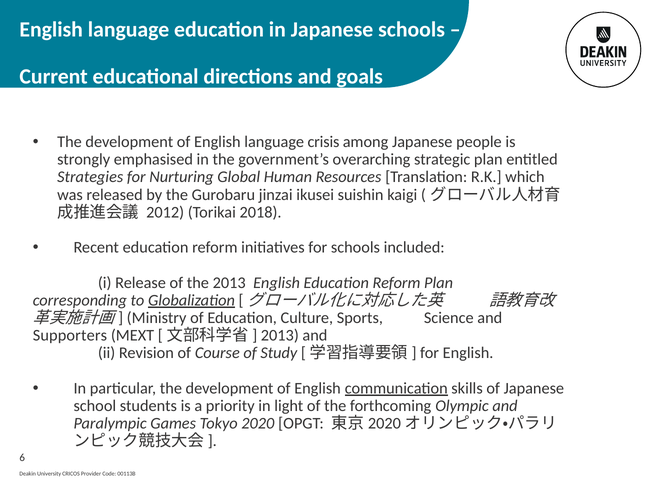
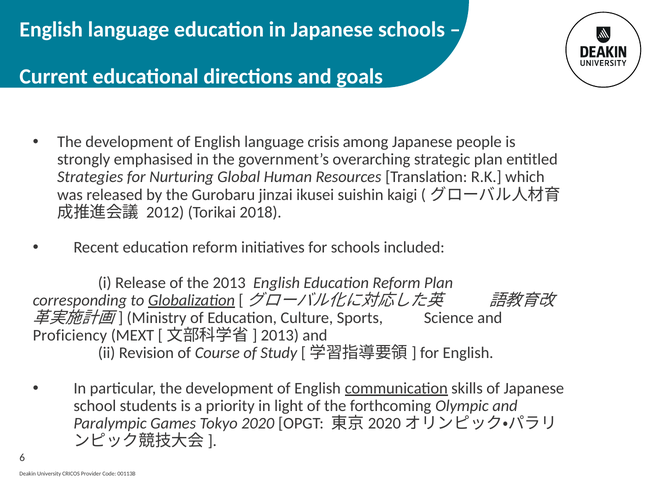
Supporters: Supporters -> Proficiency (70, 335)
